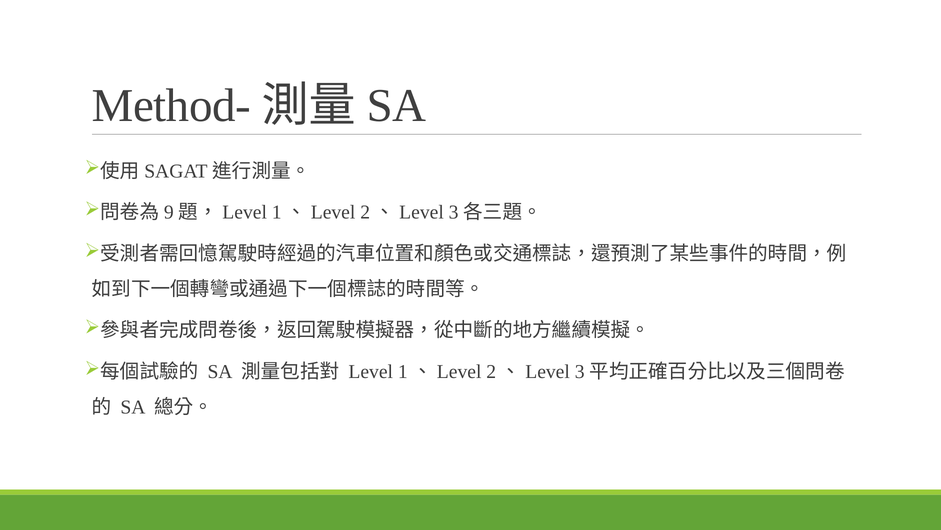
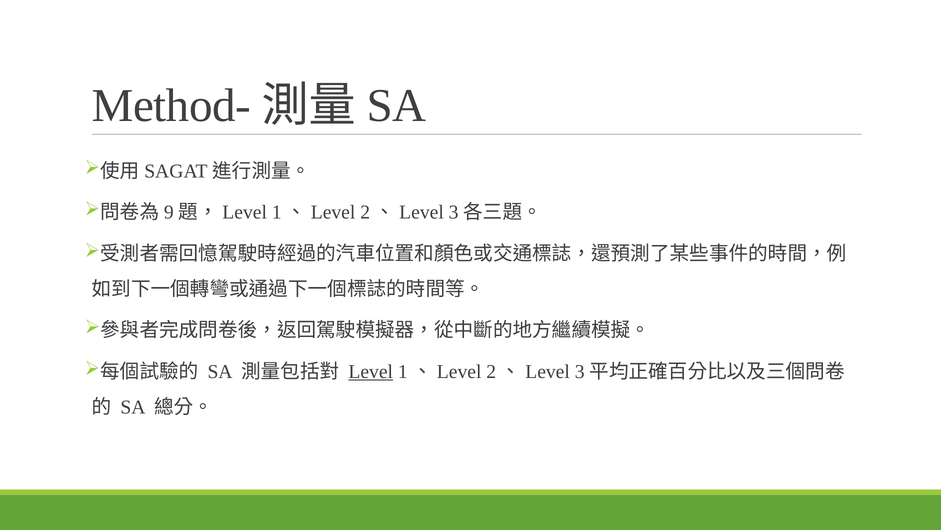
Level underline: none -> present (371, 371)
